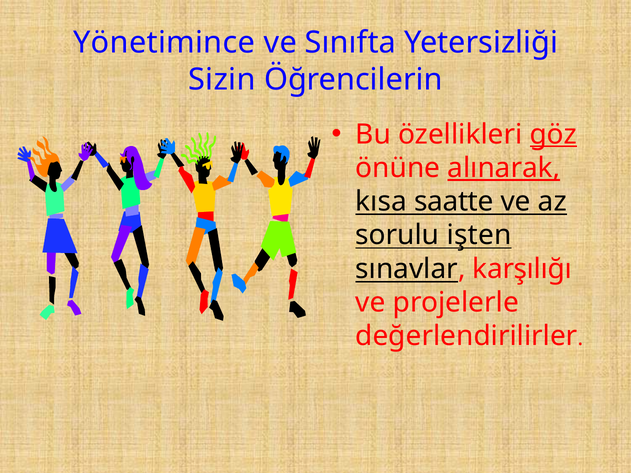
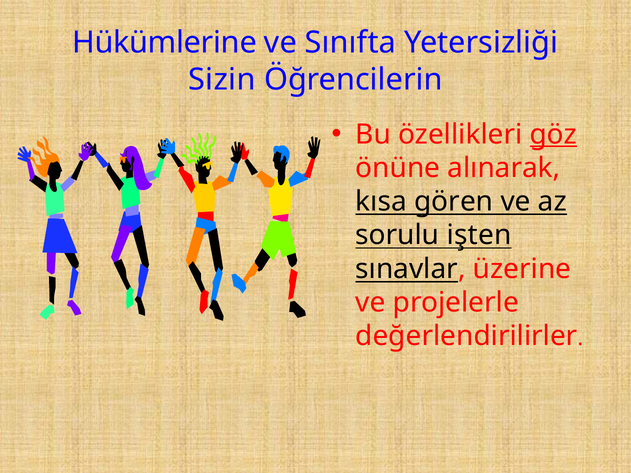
Yönetimince: Yönetimince -> Hükümlerine (164, 43)
alınarak underline: present -> none (504, 168)
saatte: saatte -> gören (454, 202)
karşılığı: karşılığı -> üzerine (522, 269)
